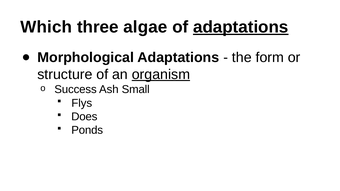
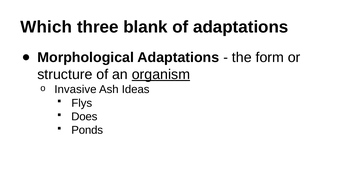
algae: algae -> blank (145, 27)
adaptations underline: present -> none (241, 27)
Success: Success -> Invasive (75, 90)
Small: Small -> Ideas (136, 90)
